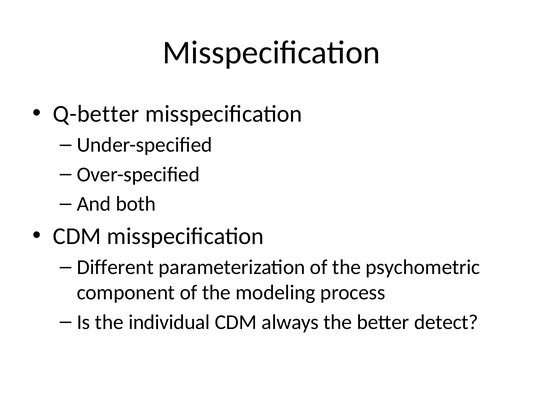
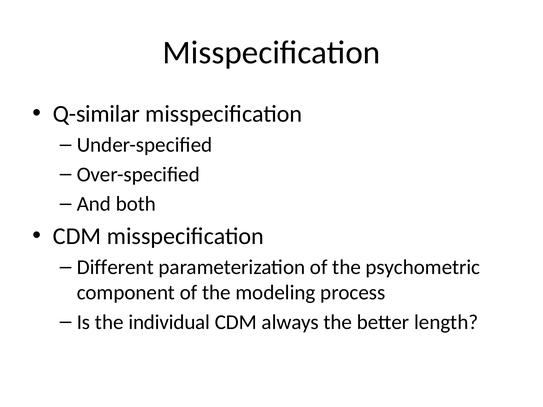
Q-better: Q-better -> Q-similar (96, 114)
detect: detect -> length (446, 322)
